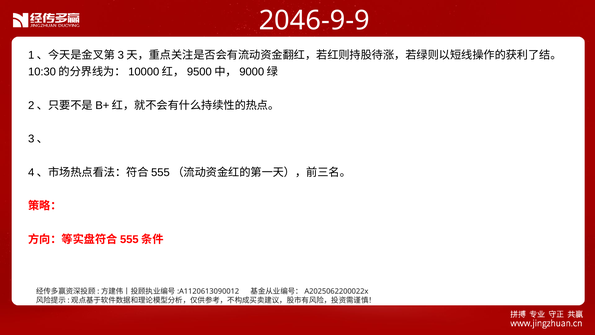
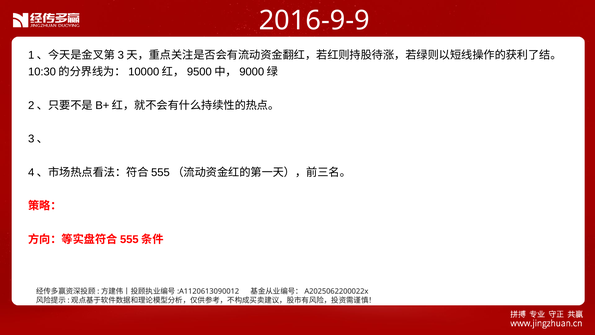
2046-9-9: 2046-9-9 -> 2016-9-9 (314, 20)
